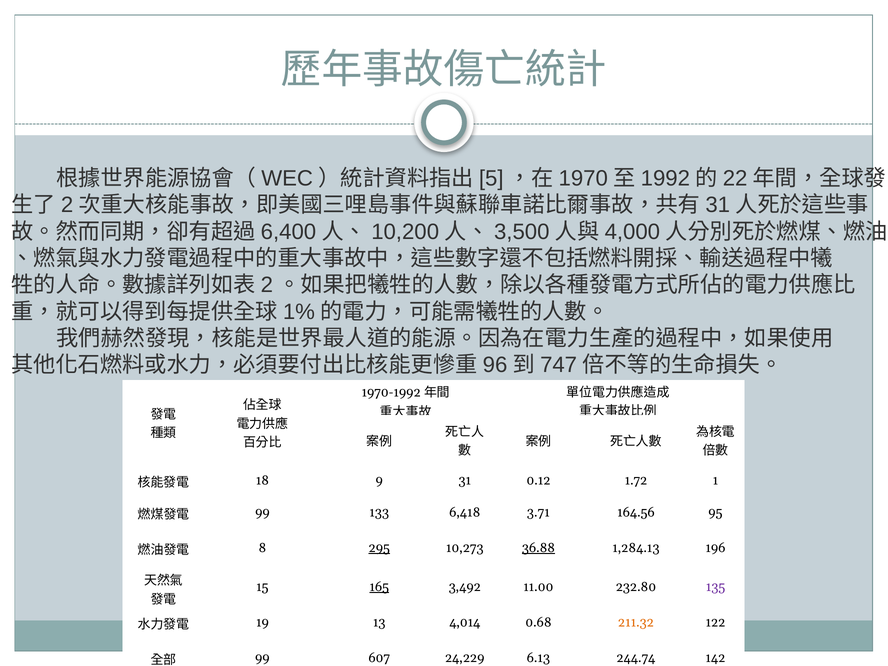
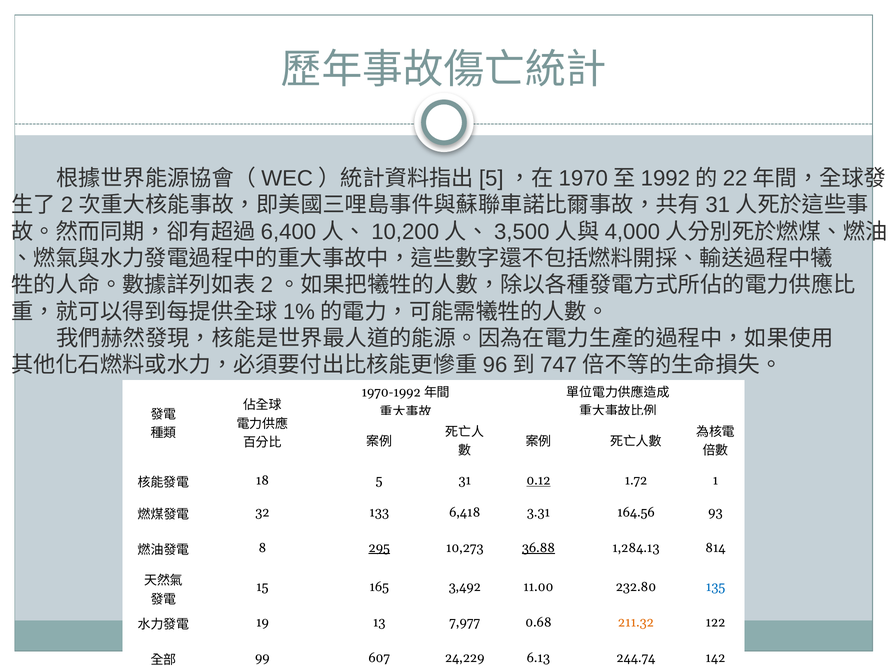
9: 9 -> 5 (379, 481)
0.12 underline: none -> present (538, 481)
99: 99 -> 32 (262, 512)
3.71: 3.71 -> 3.31 (538, 512)
95: 95 -> 93 (715, 512)
196: 196 -> 814 (716, 548)
165 underline: present -> none (379, 587)
135 colour: purple -> blue (716, 587)
4,014: 4,014 -> 7,977 (465, 622)
